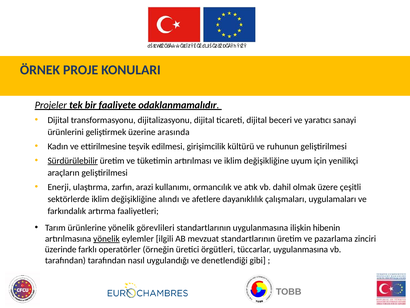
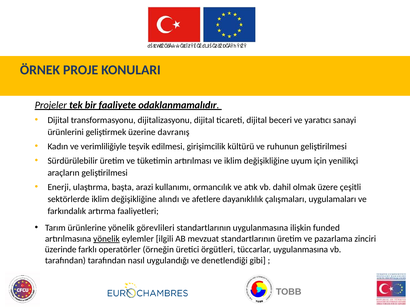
arasında: arasında -> davranış (174, 132)
ettirilmesine: ettirilmesine -> verimliliğiyle (104, 146)
Sürdürülebilir underline: present -> none (73, 160)
zarfın: zarfın -> başta (123, 187)
hibenin: hibenin -> funded (326, 227)
